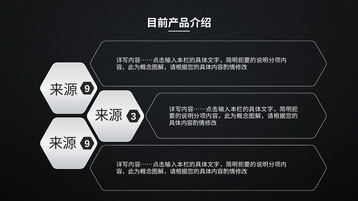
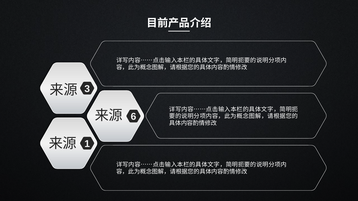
9: 9 -> 3 (87, 89)
3: 3 -> 6 (133, 117)
9: 9 -> 1 (87, 144)
